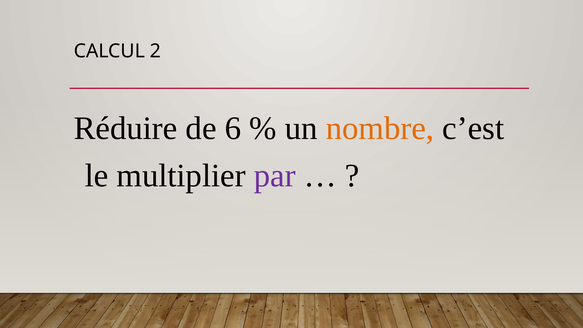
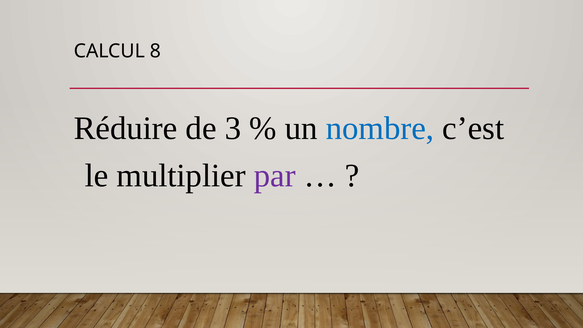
2: 2 -> 8 (156, 51)
6: 6 -> 3 (233, 128)
nombre colour: orange -> blue (380, 128)
